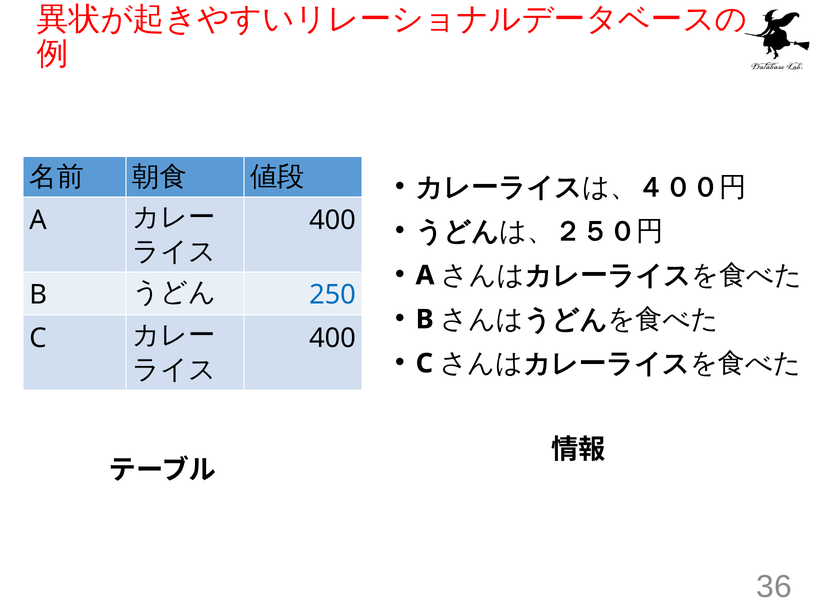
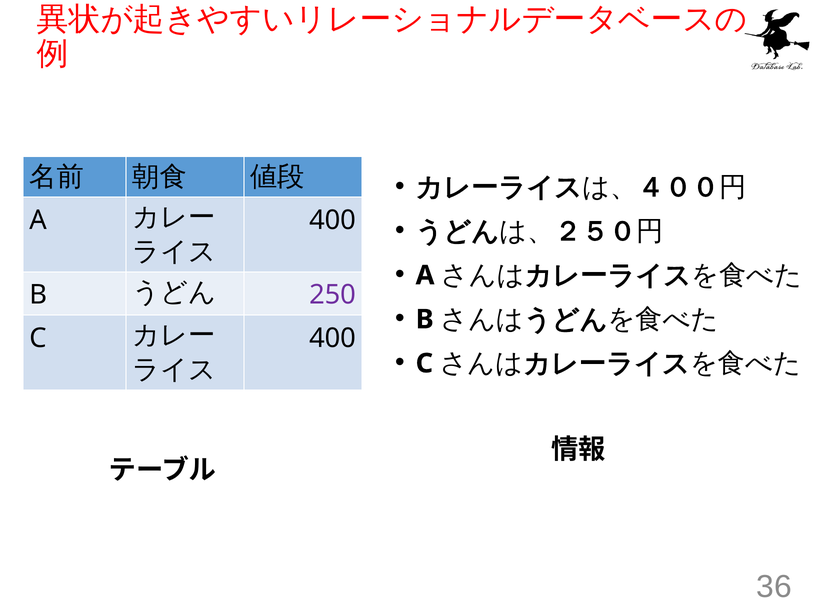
250 colour: blue -> purple (332, 295)
